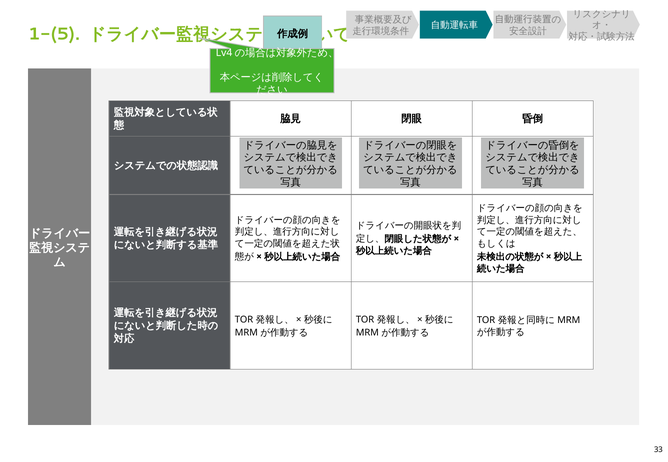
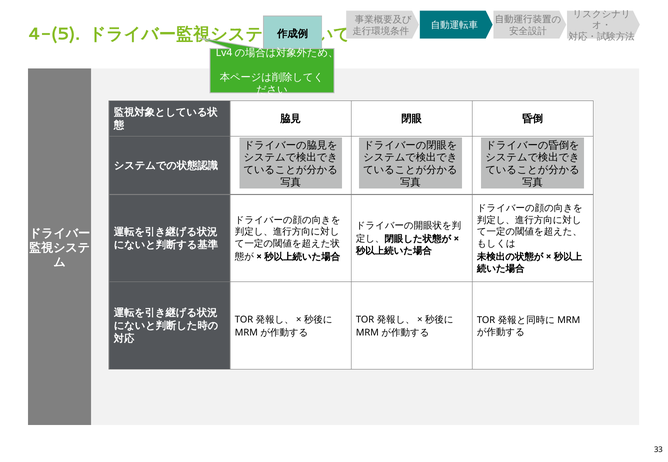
1-(5: 1-(5 -> 4-(5 (54, 34)
